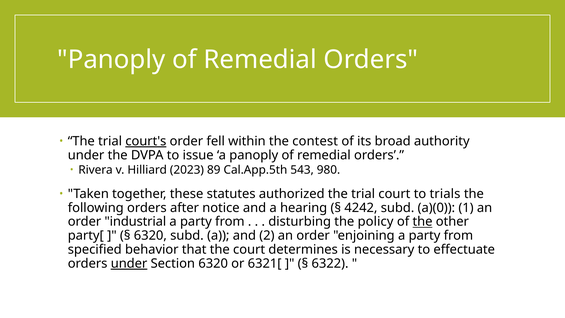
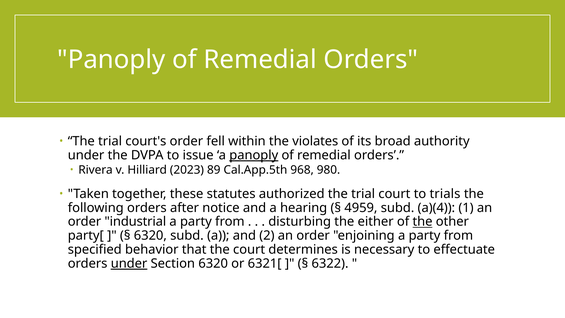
court's underline: present -> none (146, 141)
contest: contest -> violates (315, 141)
panoply underline: none -> present (254, 155)
543: 543 -> 968 (302, 170)
4242: 4242 -> 4959 (361, 208)
a)(0: a)(0 -> a)(4 (436, 208)
policy: policy -> either (376, 222)
